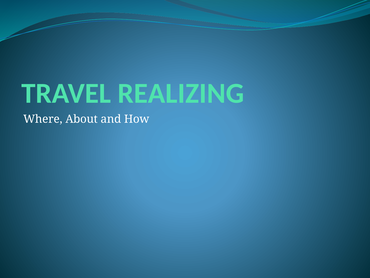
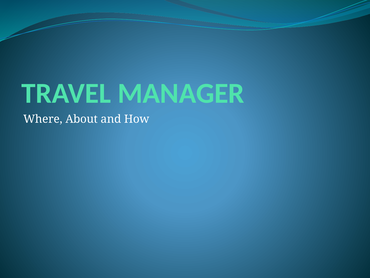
REALIZING: REALIZING -> MANAGER (181, 93)
